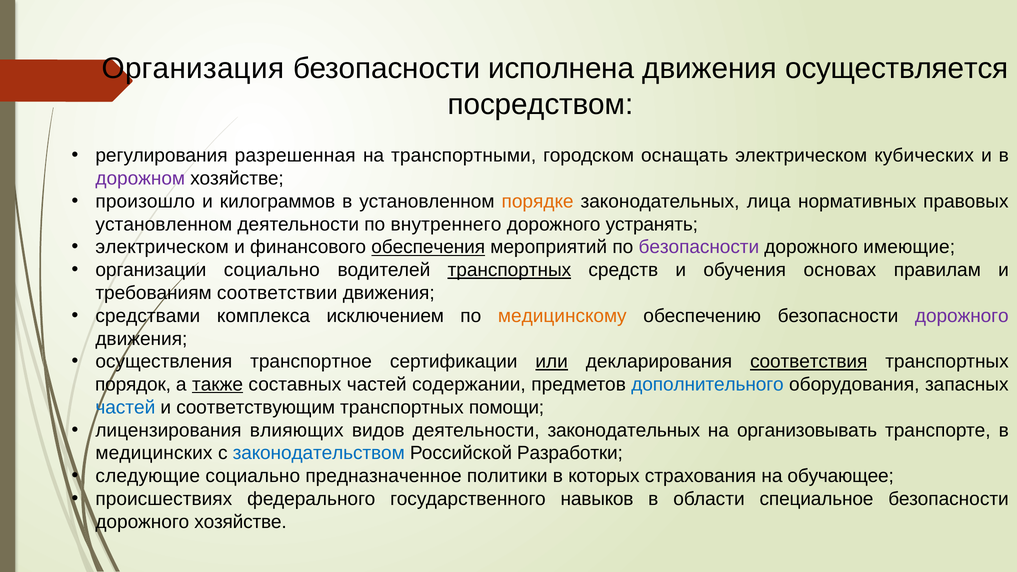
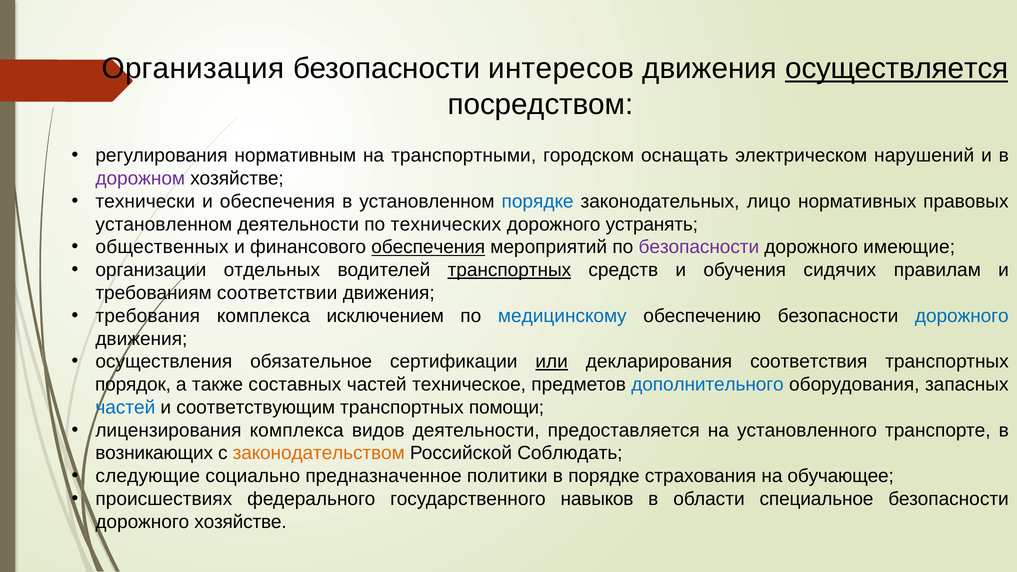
исполнена: исполнена -> интересов (561, 69)
осуществляется underline: none -> present (897, 69)
разрешенная: разрешенная -> нормативным (295, 156)
кубических: кубических -> нарушений (924, 156)
произошло: произошло -> технически (145, 201)
и килограммов: килограммов -> обеспечения (277, 201)
порядке colour: orange -> blue (538, 201)
лица: лица -> лицо (769, 201)
внутреннего: внутреннего -> технических (446, 224)
электрическом: электрическом -> общественных (162, 247)
организации социально: социально -> отдельных (272, 270)
основах: основах -> сидячих (840, 270)
средствами: средствами -> требования (148, 316)
медицинскому colour: orange -> blue (562, 316)
дорожного colour: purple -> blue (962, 316)
транспортное: транспортное -> обязательное (311, 362)
соответствия underline: present -> none (809, 362)
также underline: present -> none (218, 385)
содержании: содержании -> техническое (469, 385)
лицензирования влияющих: влияющих -> комплекса (297, 430)
деятельности законодательных: законодательных -> предоставляется (624, 430)
организовывать: организовывать -> установленного (807, 430)
медицинских: медицинских -> возникающих (154, 453)
законодательством colour: blue -> orange (319, 453)
Разработки: Разработки -> Соблюдать (570, 453)
в которых: которых -> порядке (604, 476)
